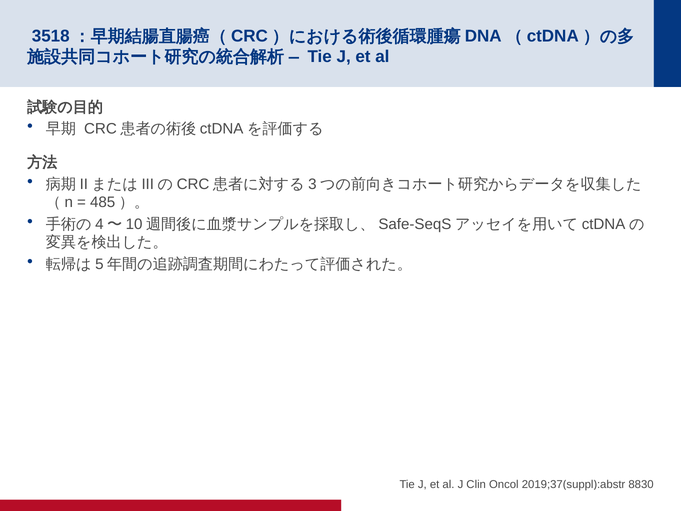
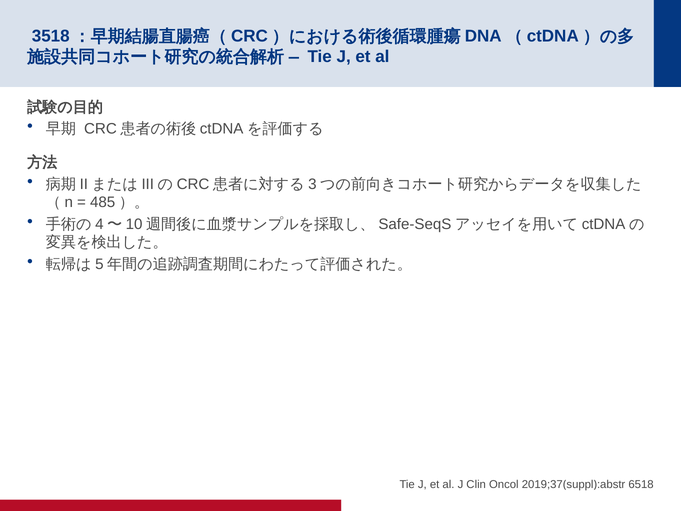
8830: 8830 -> 6518 (641, 484)
